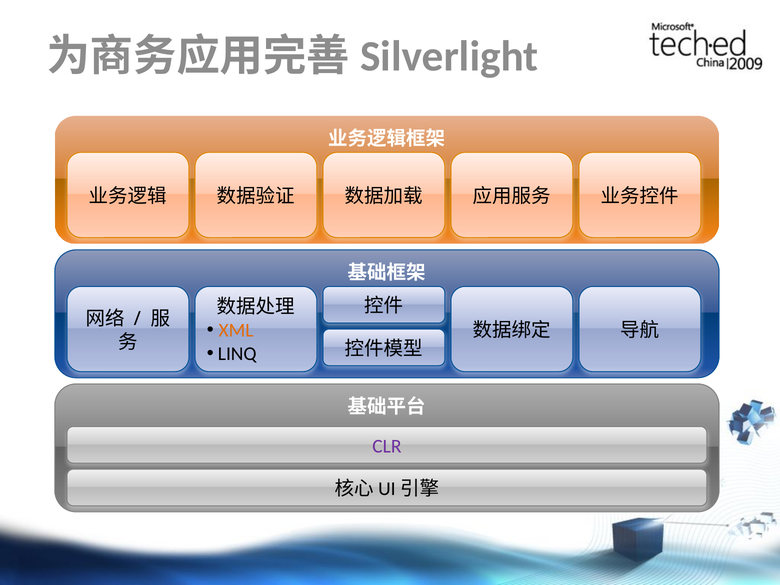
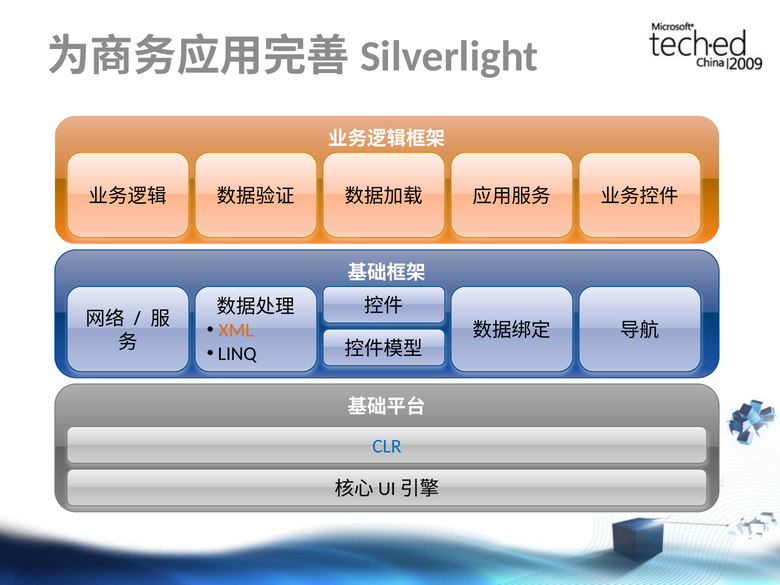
CLR colour: purple -> blue (387, 446)
